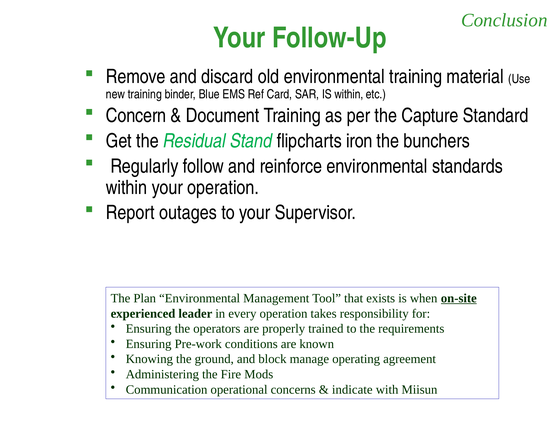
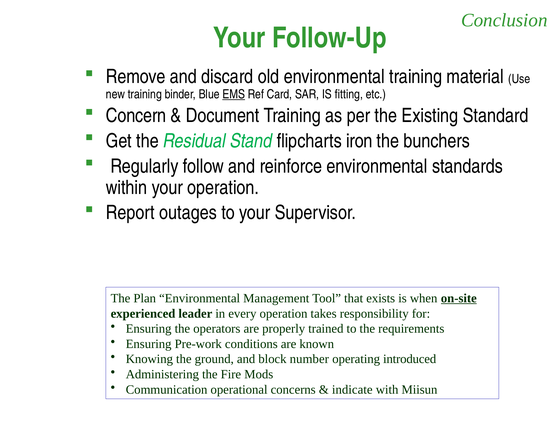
EMS underline: none -> present (234, 94)
IS within: within -> fitting (349, 94)
Capture: Capture -> Existing (430, 116)
manage: manage -> number (309, 359)
agreement: agreement -> introduced (410, 359)
